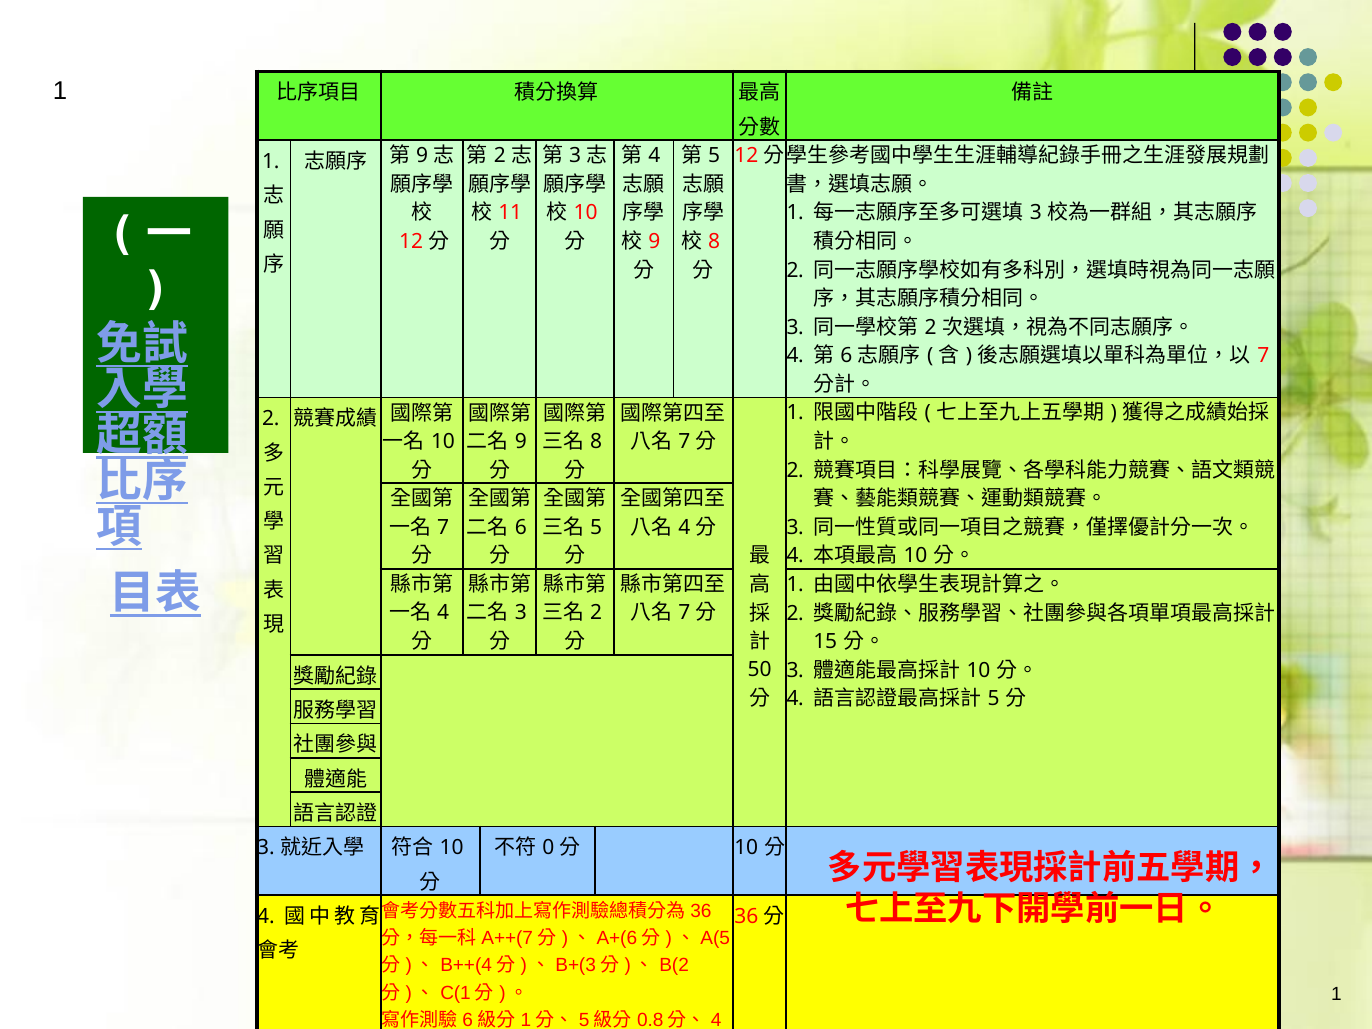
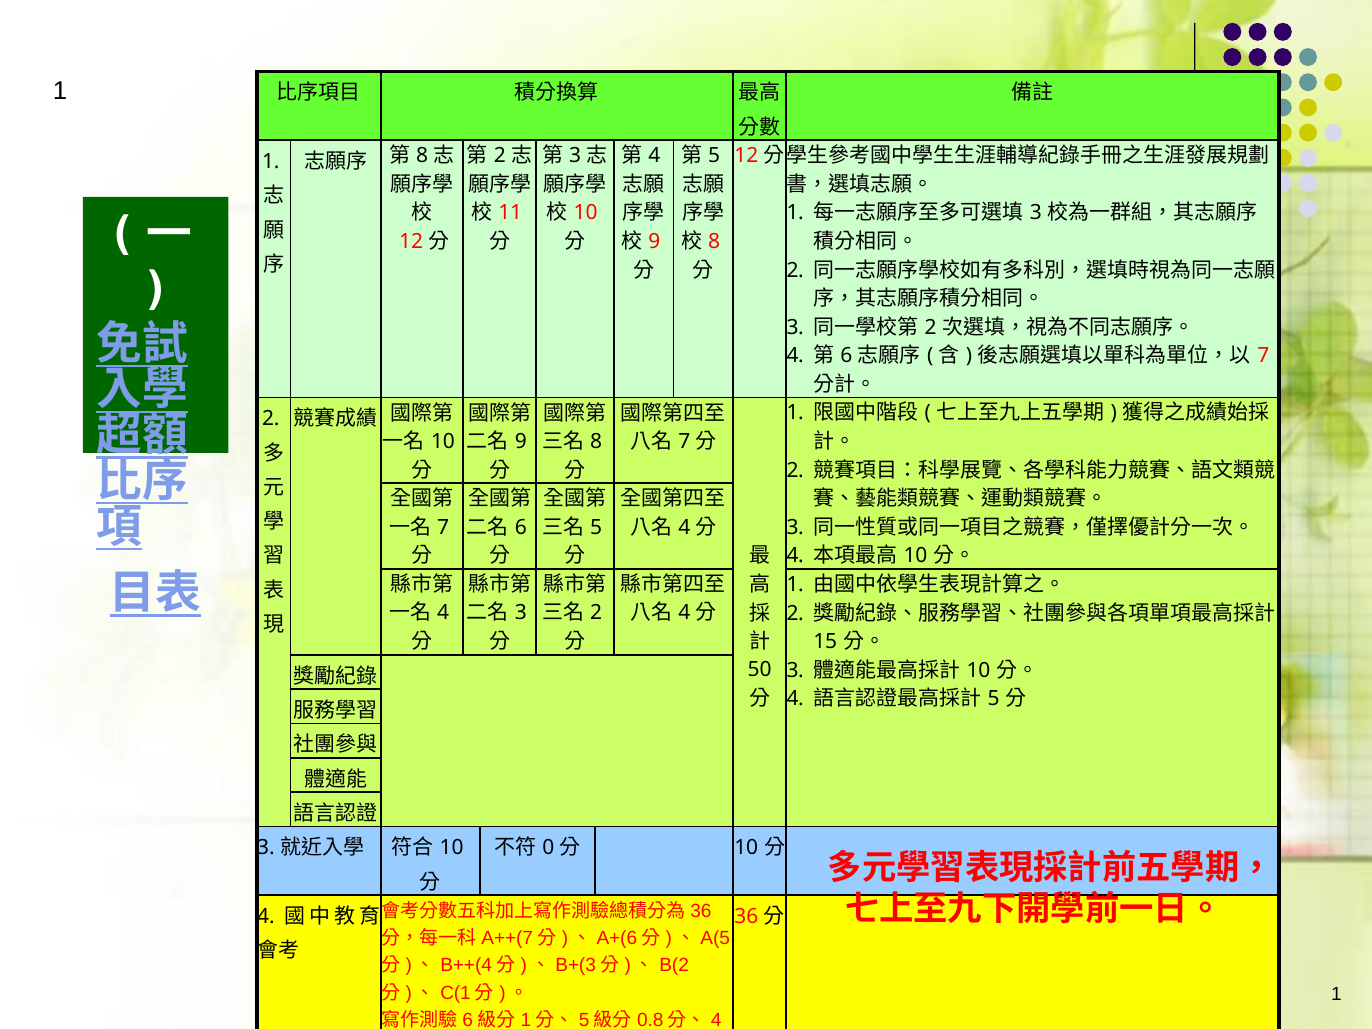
9: 9 -> 8 (422, 156)
7: 7 -> 4 (684, 613)
